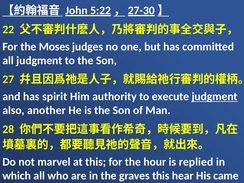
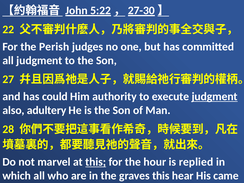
Moses: Moses -> Perish (54, 47)
spirit: spirit -> could (55, 97)
another: another -> adultery (47, 110)
this underline: none -> present (96, 162)
